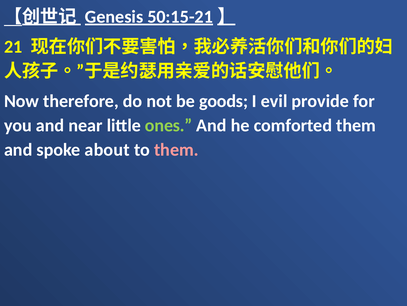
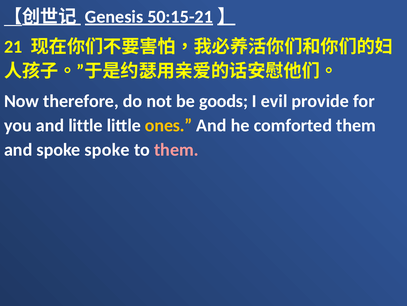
and near: near -> little (86, 125)
ones colour: light green -> yellow (169, 125)
spoke about: about -> spoke (107, 150)
